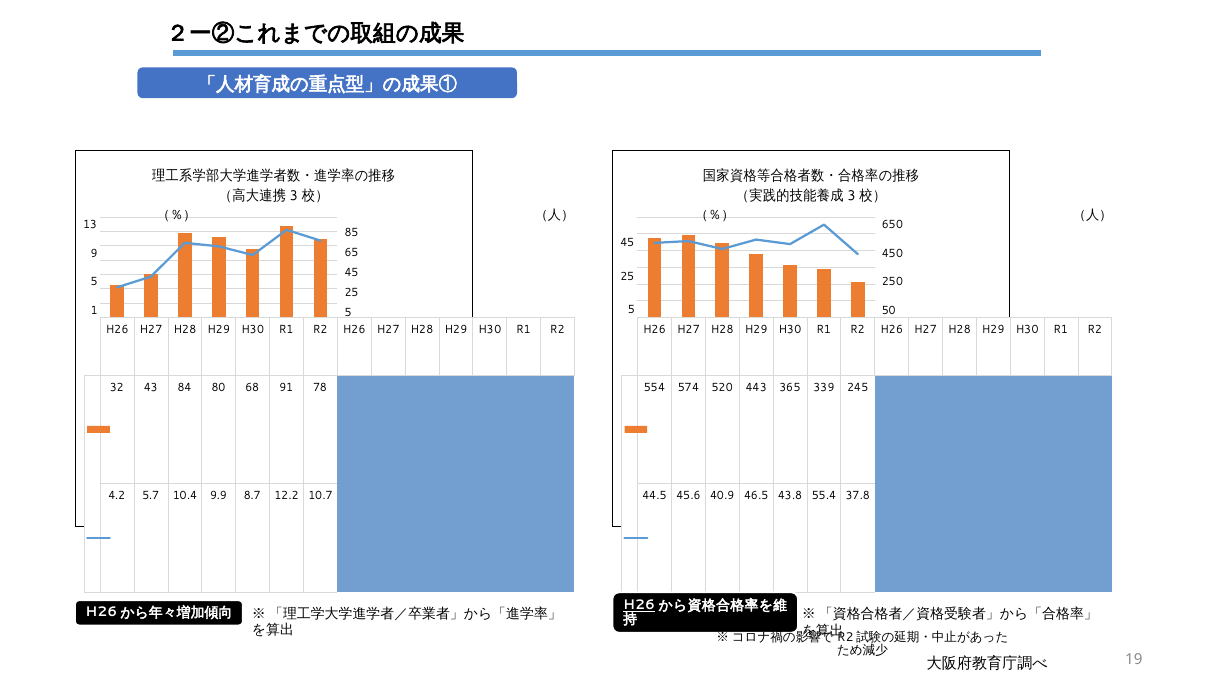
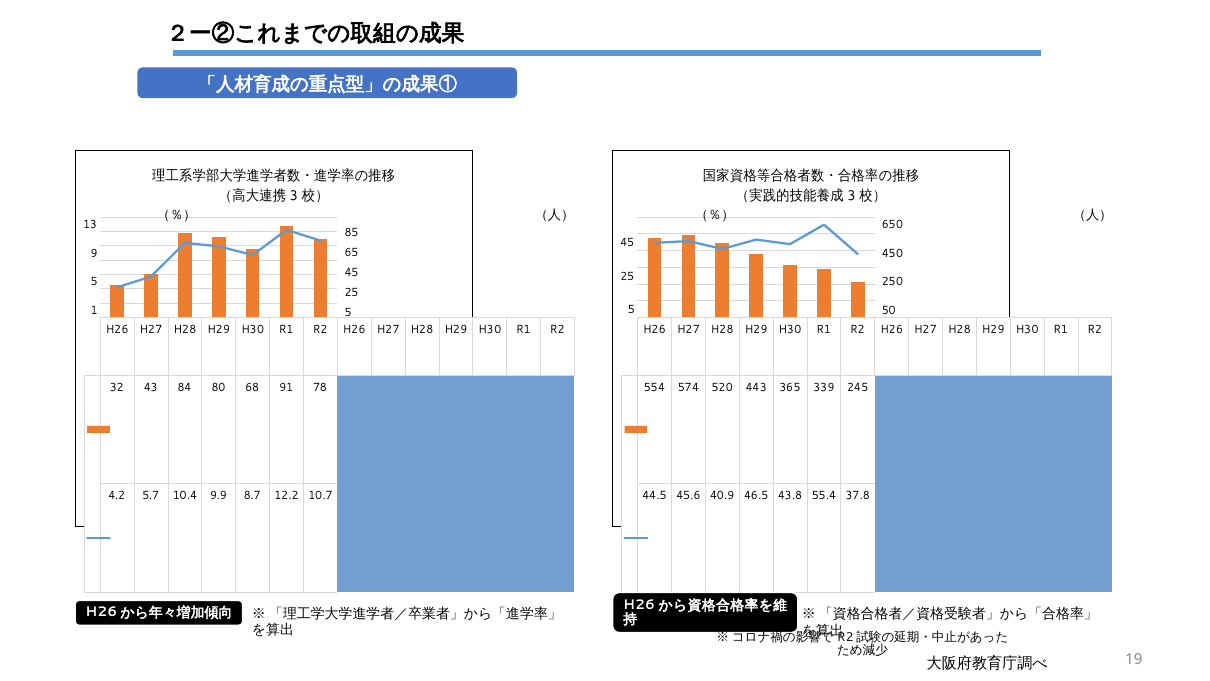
H26 underline: present -> none (639, 605)
